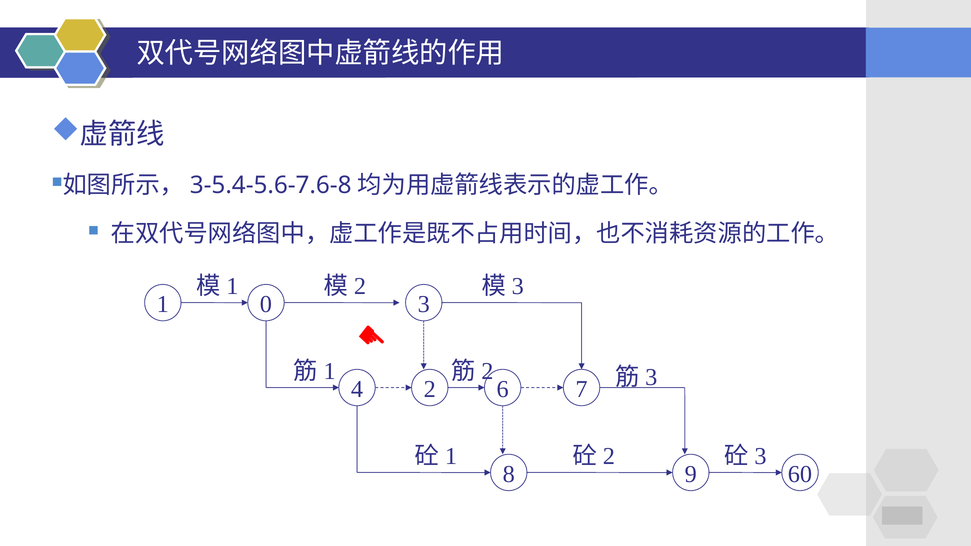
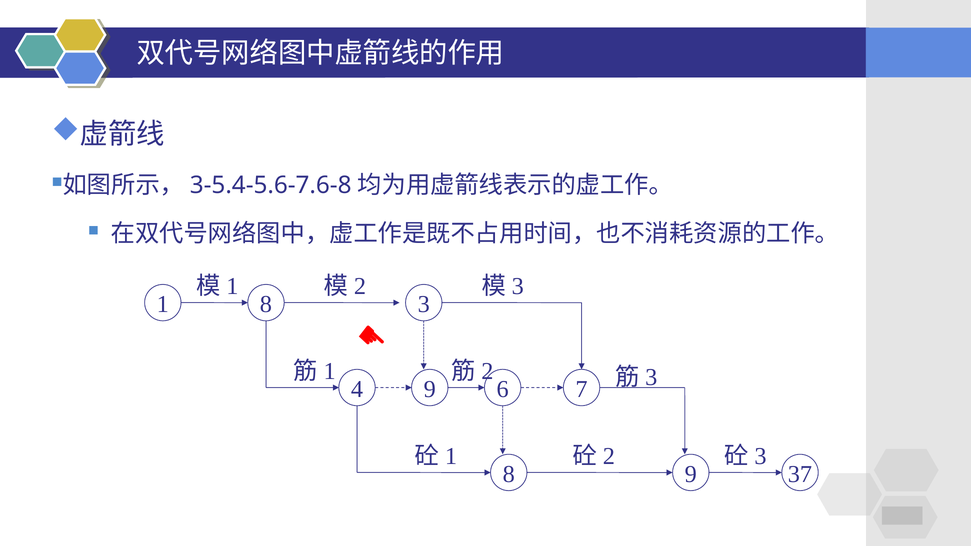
1 0: 0 -> 8 (266, 304)
4 2: 2 -> 9 (430, 389)
60: 60 -> 37 (800, 474)
